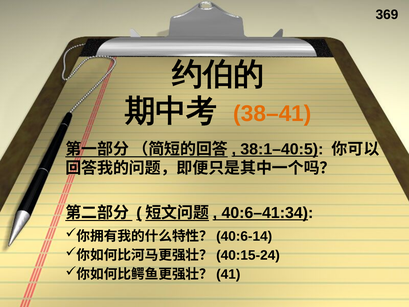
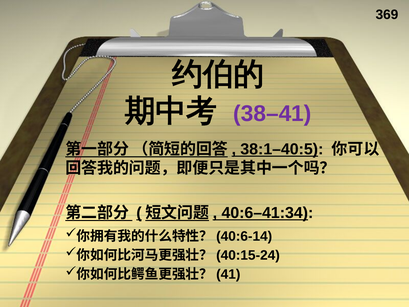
38–41 colour: orange -> purple (272, 113)
